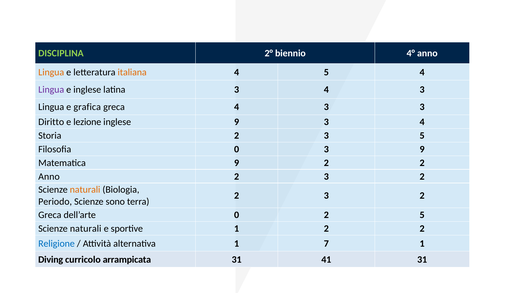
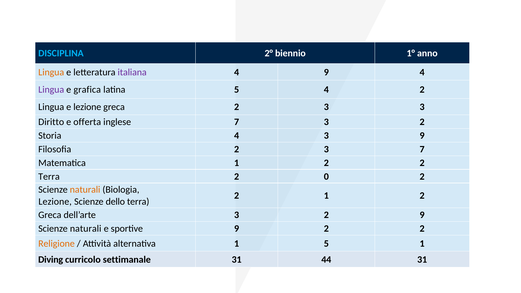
DISCIPLINA colour: light green -> light blue (61, 53)
4°: 4° -> 1° (411, 53)
italiana colour: orange -> purple (132, 72)
4 5: 5 -> 9 (326, 72)
e inglese: inglese -> grafica (87, 90)
latina 3: 3 -> 5 (237, 90)
3: 3 -> 2 (422, 90)
e grafica: grafica -> lezione (87, 107)
greca 4: 4 -> 2 (237, 107)
lezione: lezione -> offerta (87, 122)
inglese 9: 9 -> 7 (237, 122)
4: 4 -> 2 (422, 122)
Storia 2: 2 -> 4 (237, 136)
3 5: 5 -> 9 (422, 136)
Filosofia 0: 0 -> 2 (237, 149)
3 9: 9 -> 7 (422, 149)
Matematica 9: 9 -> 1 (237, 163)
Anno: Anno -> Terra (49, 177)
3: 3 -> 0 (326, 177)
3: 3 -> 1 (326, 196)
Periodo: Periodo -> Lezione (55, 202)
sono: sono -> dello (115, 202)
dell’arte 0: 0 -> 3 (237, 215)
2 5: 5 -> 9 (422, 215)
sportive 1: 1 -> 9 (237, 229)
Religione colour: blue -> orange (56, 243)
1 7: 7 -> 5 (326, 243)
arrampicata: arrampicata -> settimanale (127, 260)
41: 41 -> 44 (326, 260)
